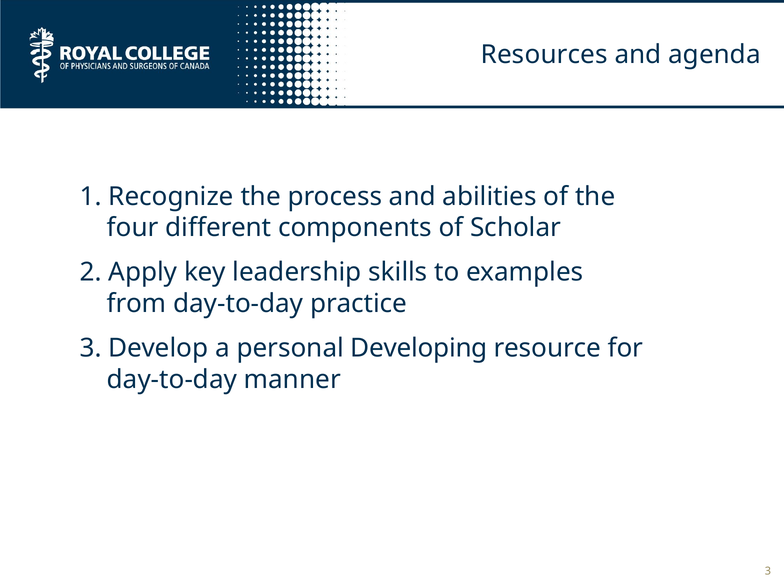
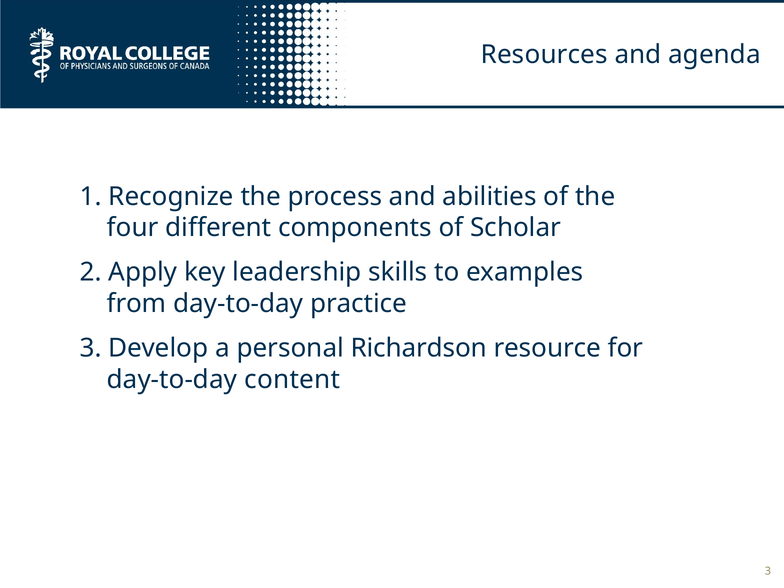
Developing: Developing -> Richardson (419, 348)
manner: manner -> content (292, 379)
